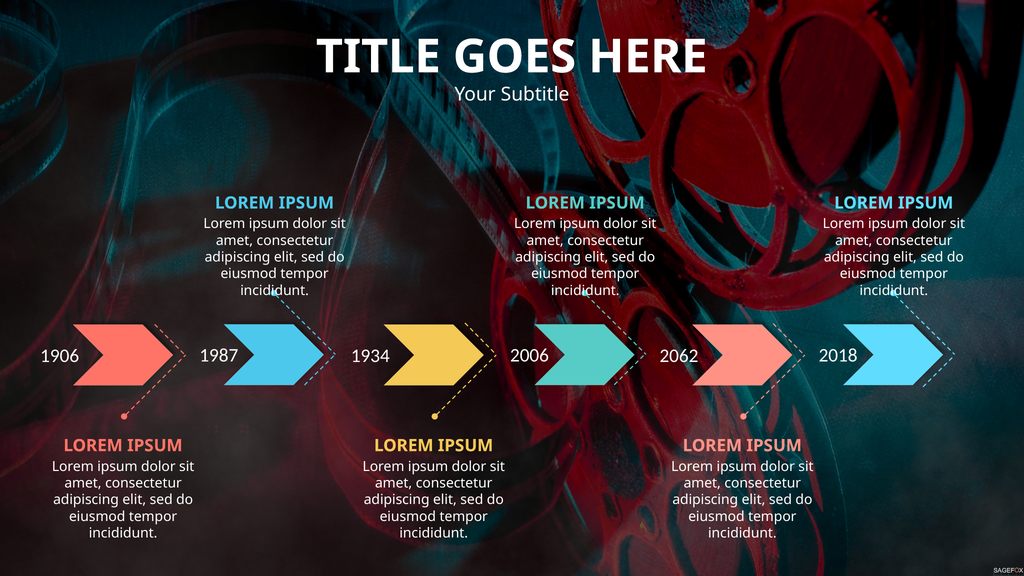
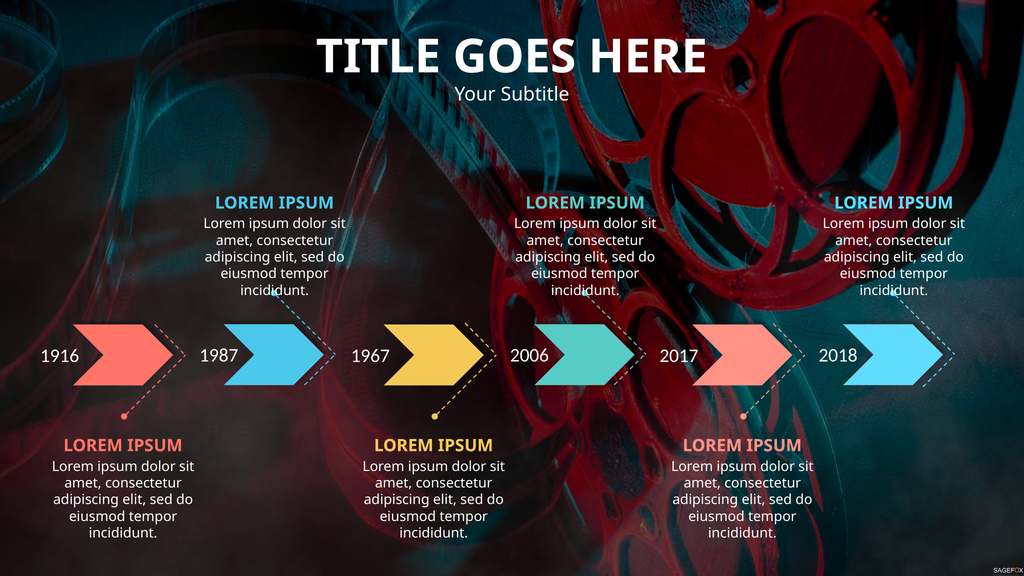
1906: 1906 -> 1916 (60, 356)
1934: 1934 -> 1967 (370, 356)
2062: 2062 -> 2017 (679, 356)
